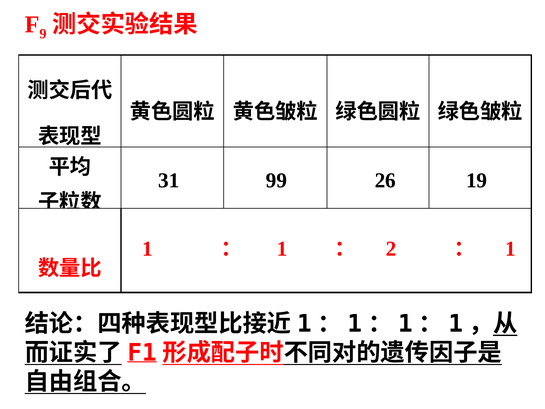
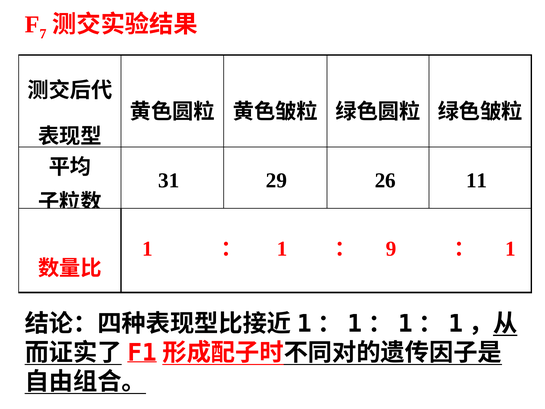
9: 9 -> 7 (43, 34)
99: 99 -> 29 (277, 181)
19: 19 -> 11 (477, 181)
2: 2 -> 9 (391, 249)
